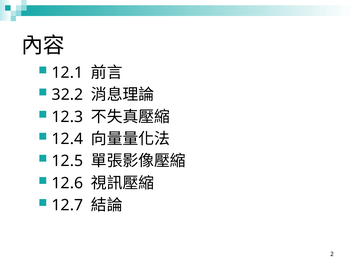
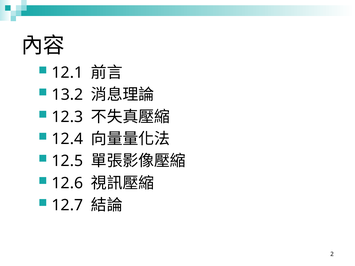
32.2: 32.2 -> 13.2 (67, 95)
